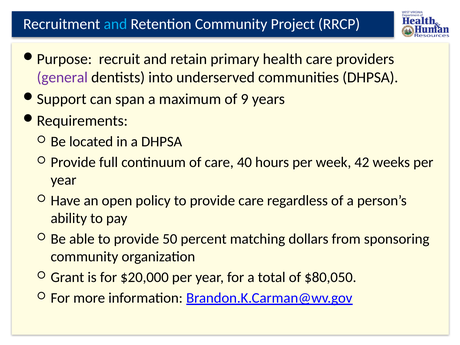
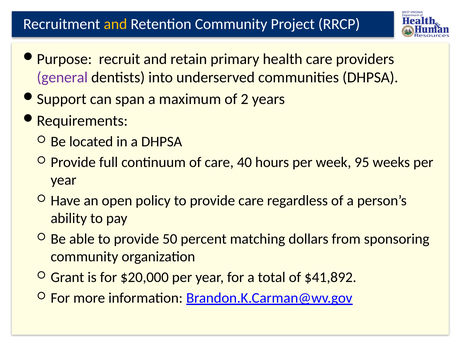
and colour: light blue -> yellow (115, 24)
9: 9 -> 2 (245, 99)
42: 42 -> 95 (362, 162)
$80,050: $80,050 -> $41,892 (330, 277)
